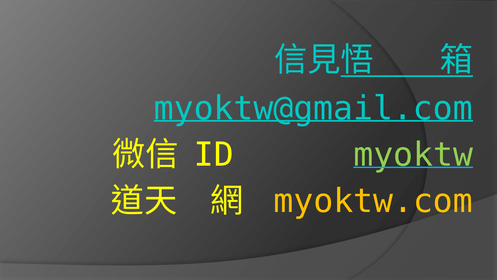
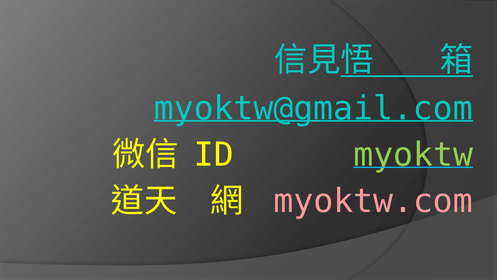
myoktw.com colour: yellow -> pink (373, 201)
